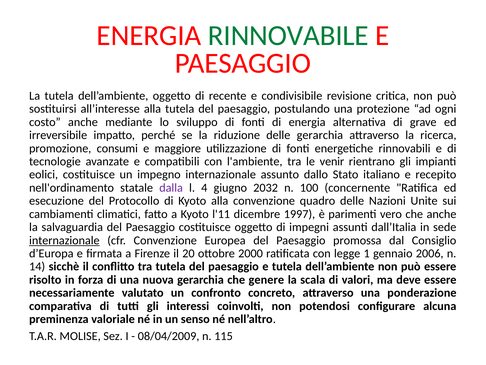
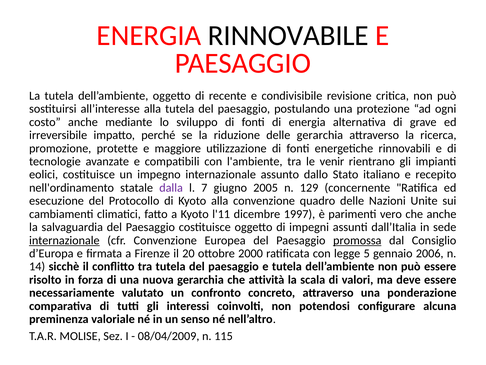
RINNOVABILE colour: green -> black (288, 35)
consumi: consumi -> protette (117, 148)
4: 4 -> 7 (204, 188)
2032: 2032 -> 2005 (266, 188)
100: 100 -> 129 (309, 188)
promossa underline: none -> present (357, 240)
1: 1 -> 5 (367, 253)
genere: genere -> attività (266, 279)
